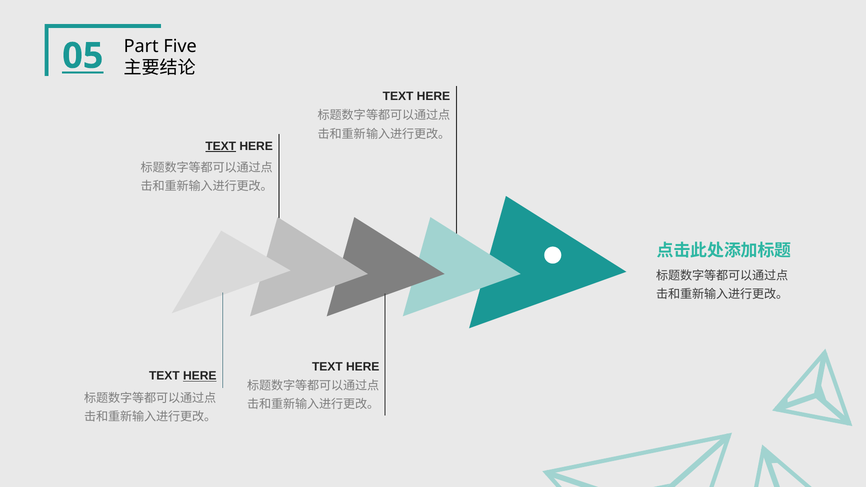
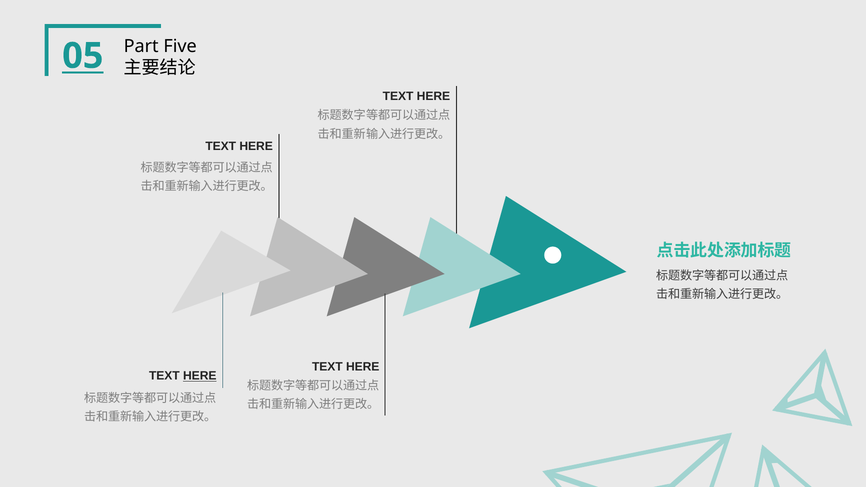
TEXT underline: present -> none (221, 146)
